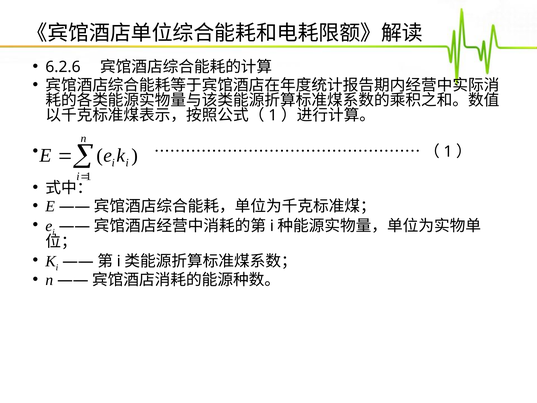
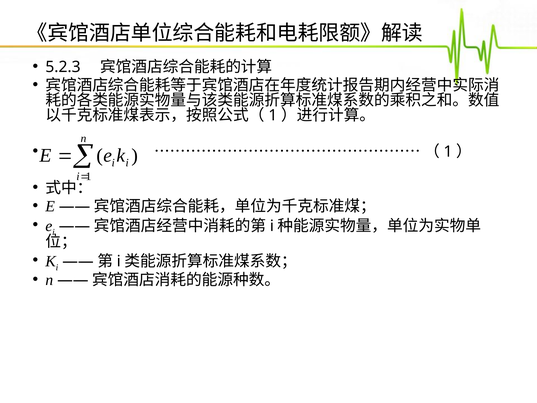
6.2.6: 6.2.6 -> 5.2.3 (63, 67)
